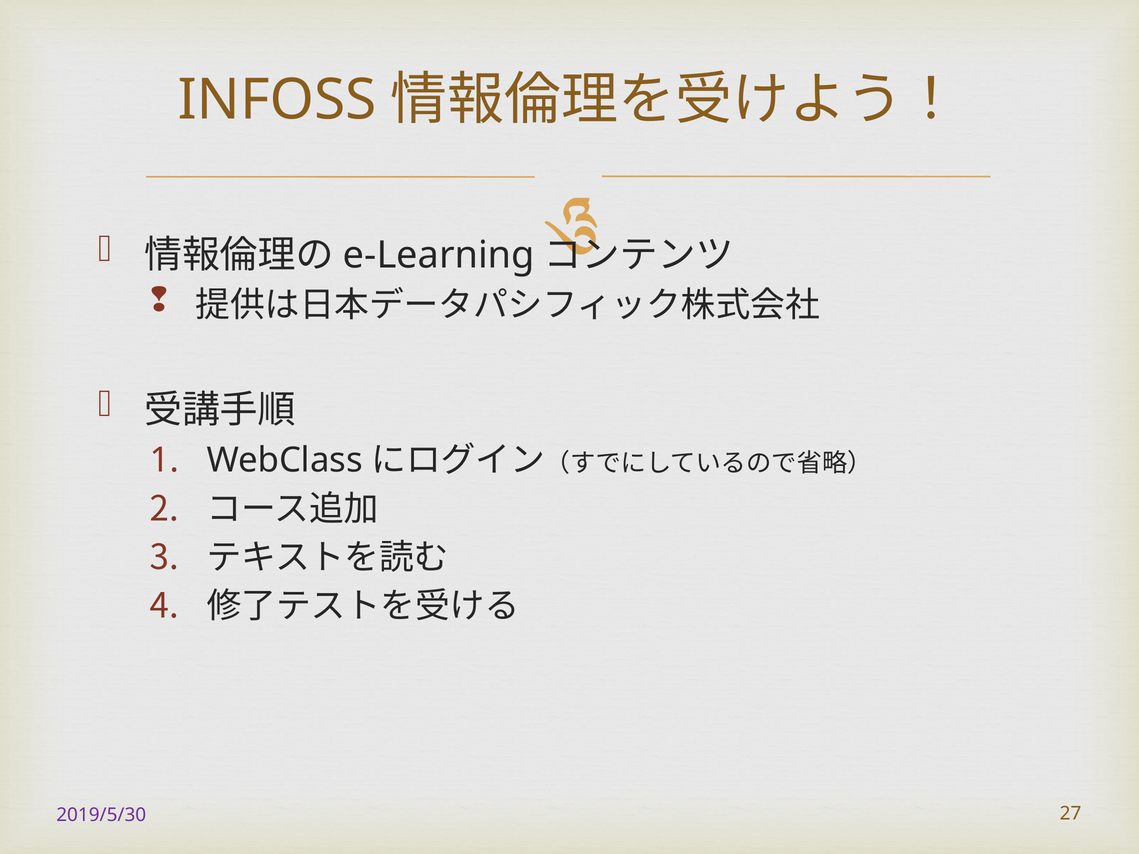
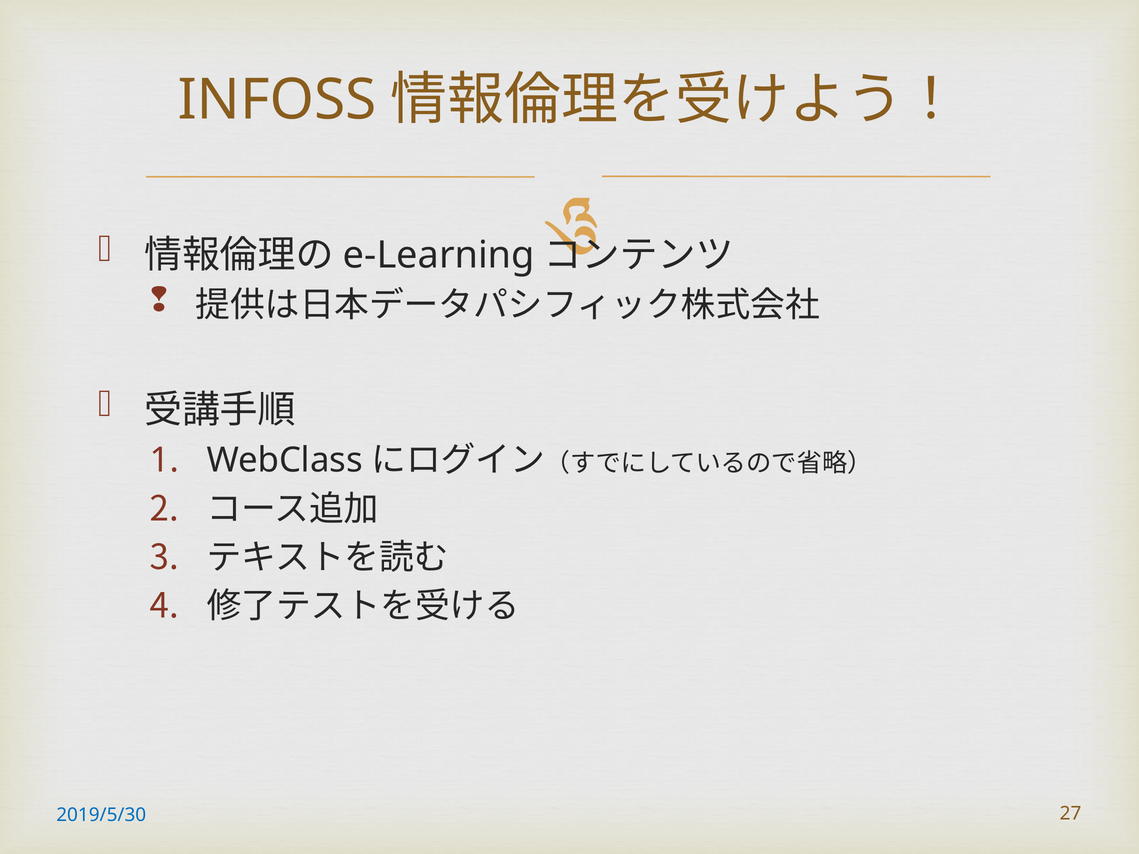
2019/5/30 colour: purple -> blue (101, 815)
